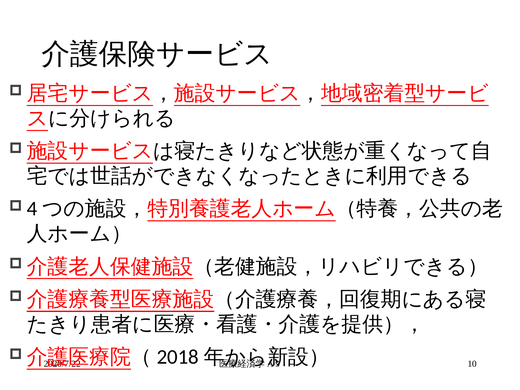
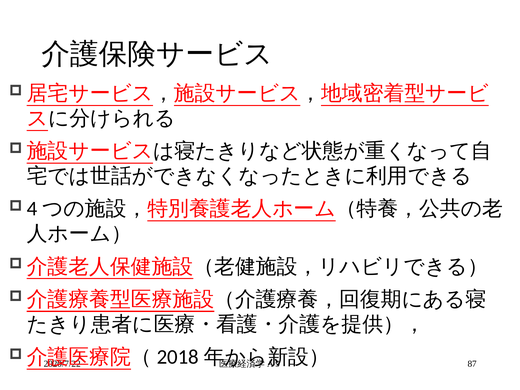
10: 10 -> 87 (472, 364)
